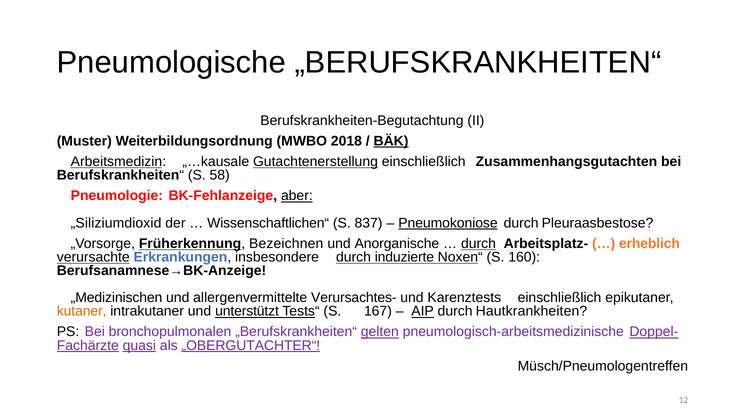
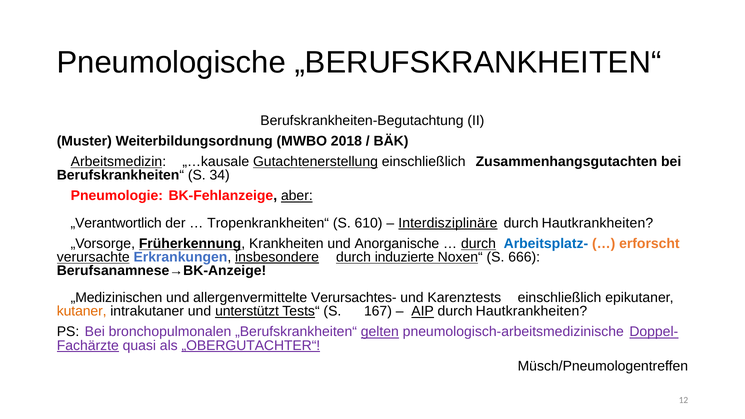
BÄK underline: present -> none (391, 141)
58: 58 -> 34 (220, 175)
„Siliziumdioxid: „Siliziumdioxid -> „Verantwortlich (116, 223)
Wissenschaftlichen“: Wissenschaftlichen“ -> Tropenkrankheiten“ (268, 223)
837: 837 -> 610 (369, 223)
Pneumokoniose: Pneumokoniose -> Interdisziplinäre (448, 223)
Pleuraasbestose: Pleuraasbestose -> Hautkrankheiten (597, 223)
Bezeichnen: Bezeichnen -> Krankheiten (286, 244)
Arbeitsplatz- colour: black -> blue (546, 244)
erheblich: erheblich -> erforscht (649, 244)
insbesondere underline: none -> present (277, 257)
160: 160 -> 666 (524, 257)
quasi underline: present -> none (139, 345)
